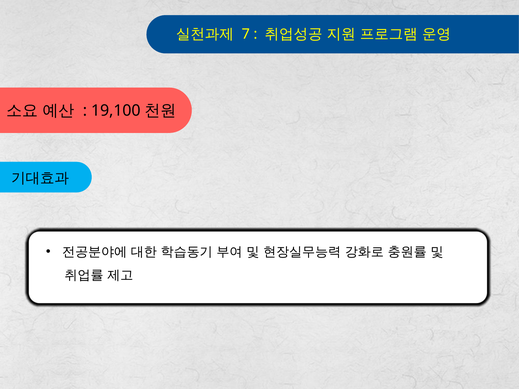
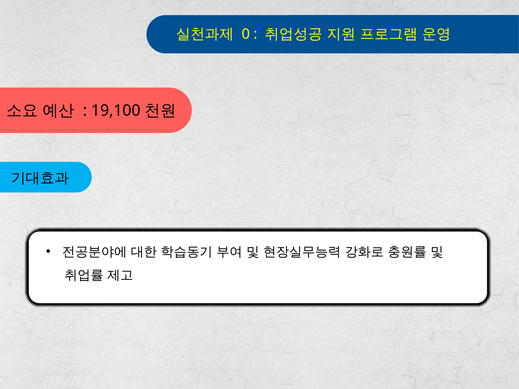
7: 7 -> 0 (246, 34)
